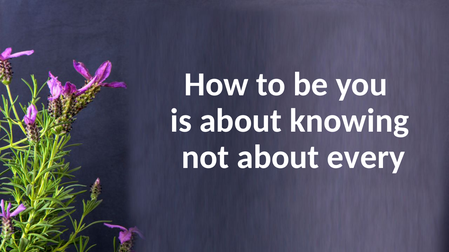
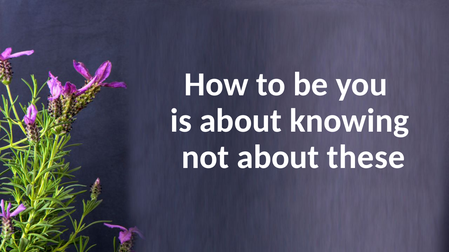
every: every -> these (366, 157)
